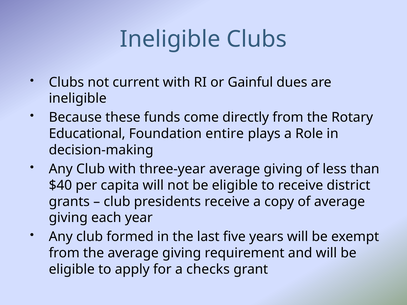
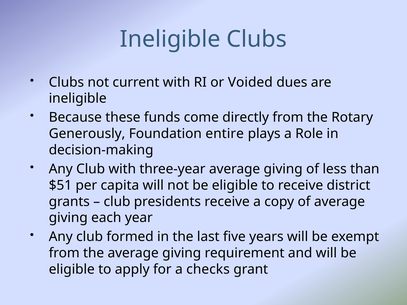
Gainful: Gainful -> Voided (250, 82)
Educational: Educational -> Generously (87, 134)
$40: $40 -> $51 (60, 185)
